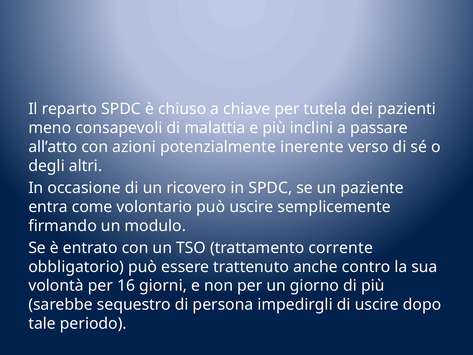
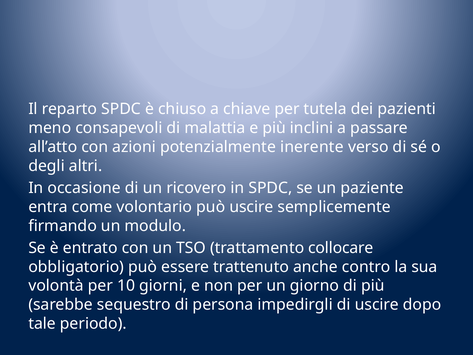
corrente: corrente -> collocare (341, 248)
16: 16 -> 10 (126, 286)
